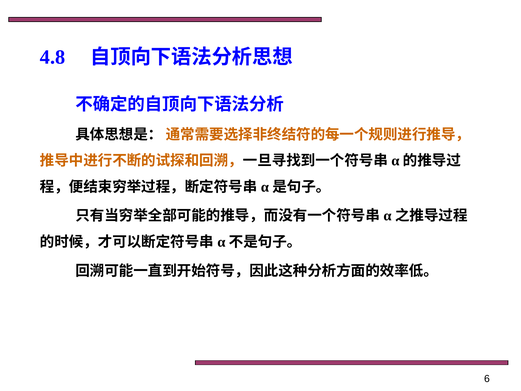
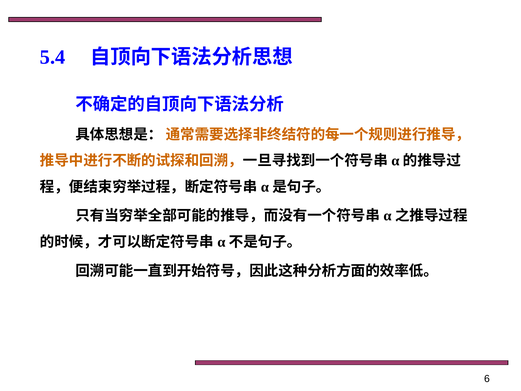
4.8: 4.8 -> 5.4 (53, 57)
